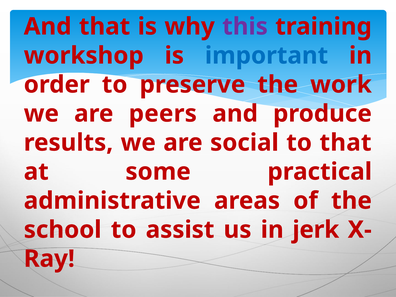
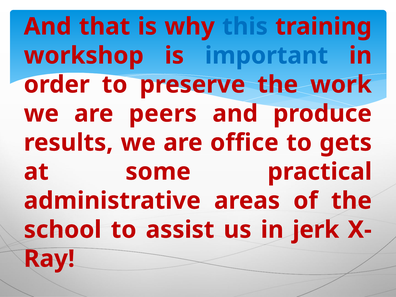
this colour: purple -> blue (245, 27)
social: social -> office (244, 143)
to that: that -> gets (346, 143)
